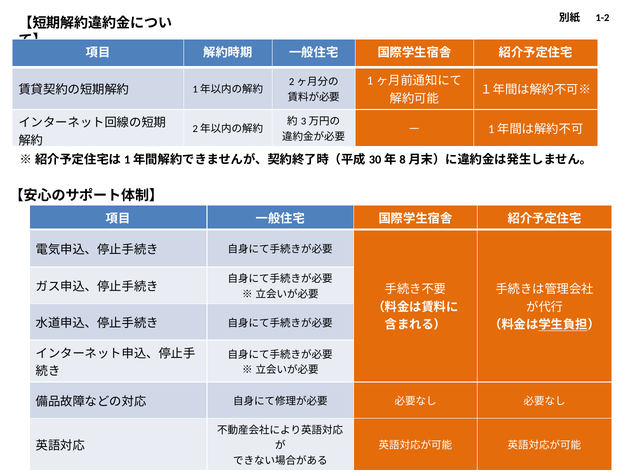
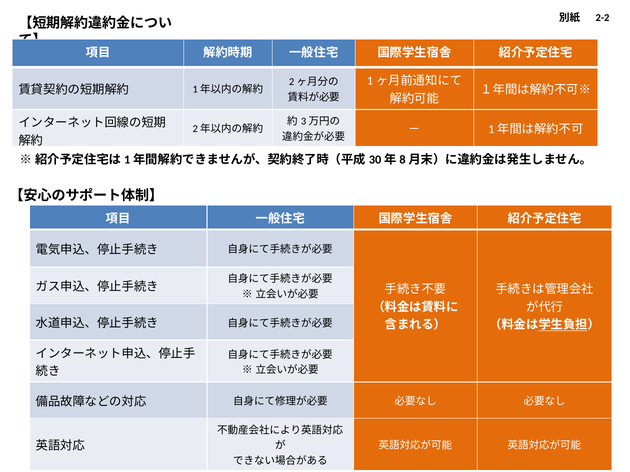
1-2: 1-2 -> 2-2 (603, 18)
